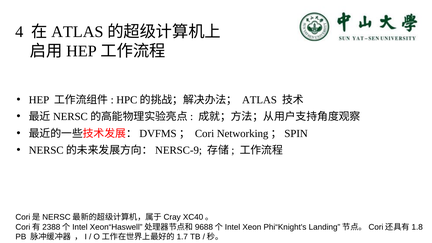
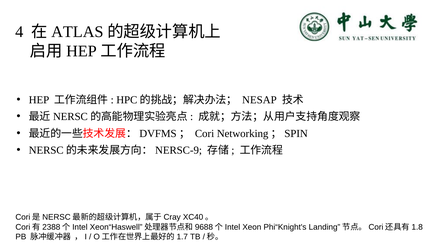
ATLAS: ATLAS -> NESAP (259, 100)
